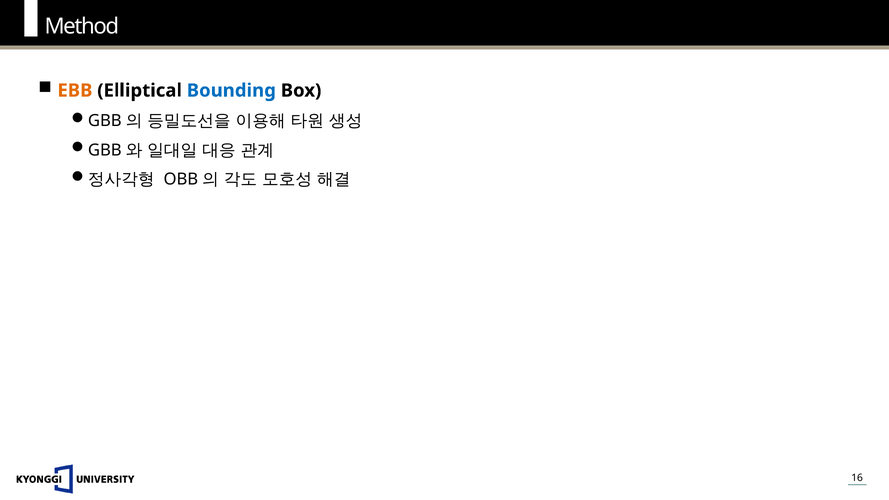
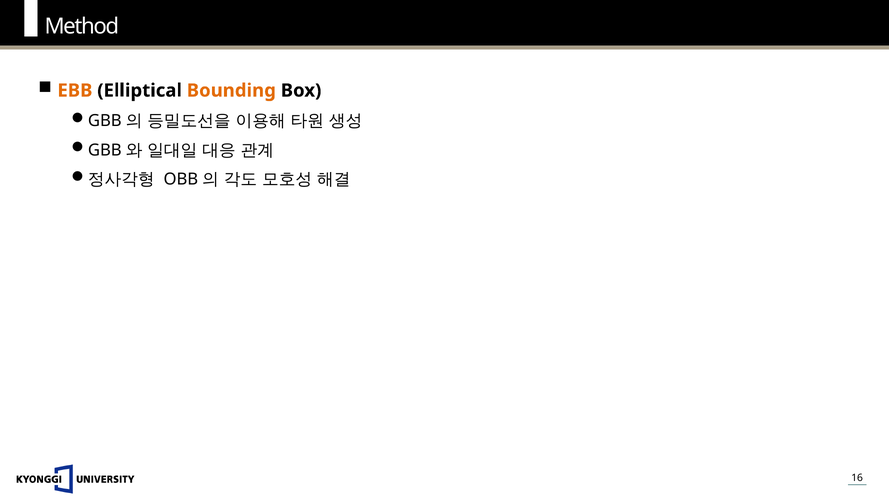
Bounding colour: blue -> orange (231, 91)
